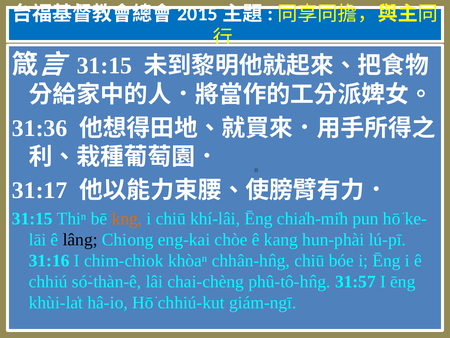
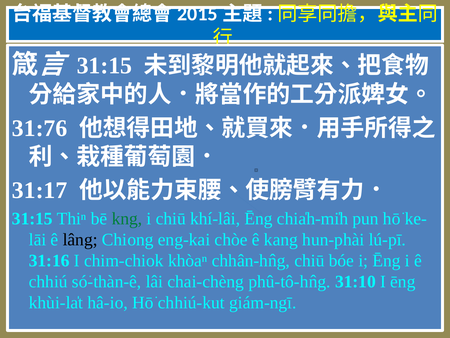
31:36: 31:36 -> 31:76 (40, 128)
kng colour: orange -> green (127, 218)
31:57: 31:57 -> 31:10 (355, 281)
